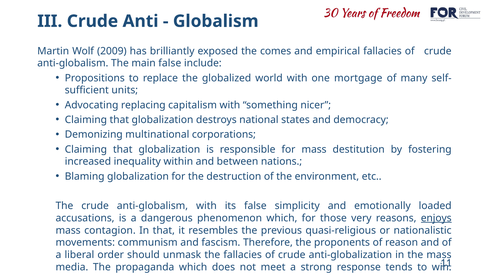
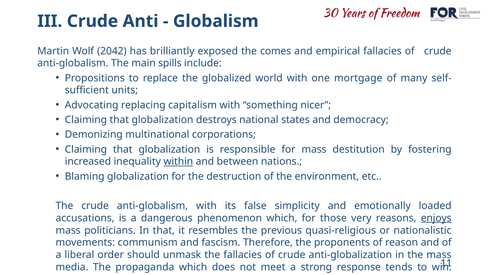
2009: 2009 -> 2042 (112, 51)
main false: false -> spills (170, 63)
within underline: none -> present (178, 162)
contagion: contagion -> politicians (110, 230)
